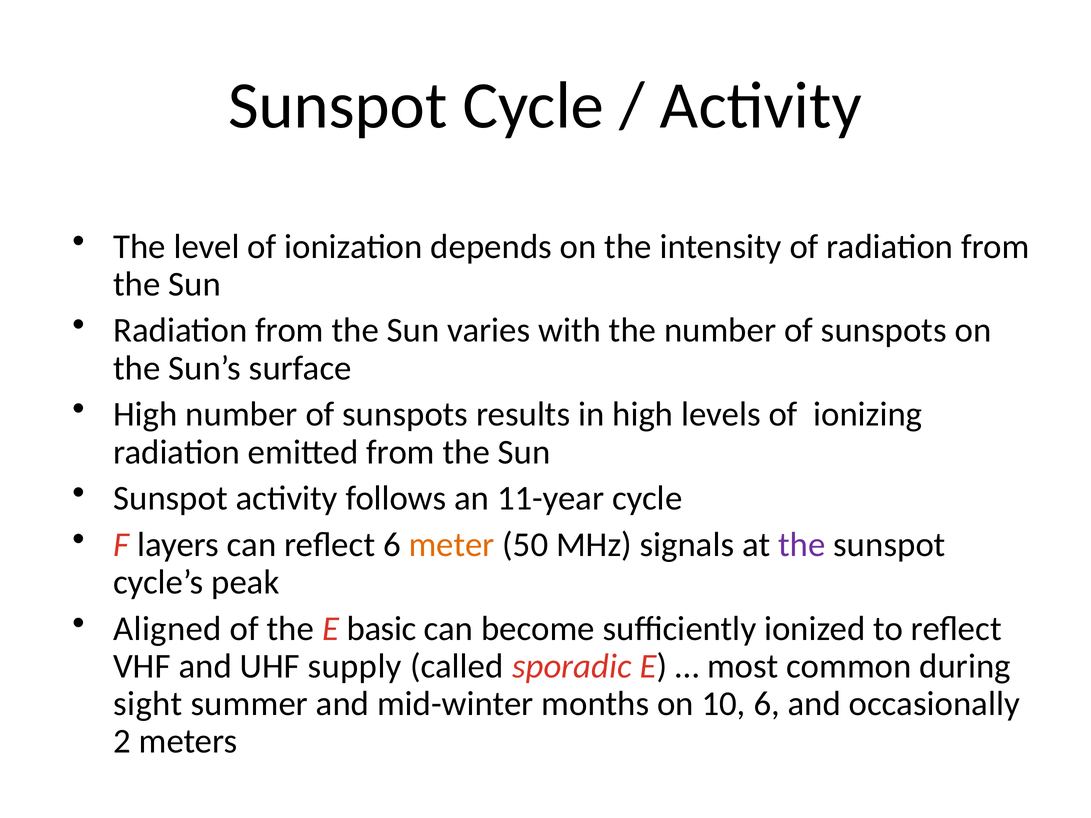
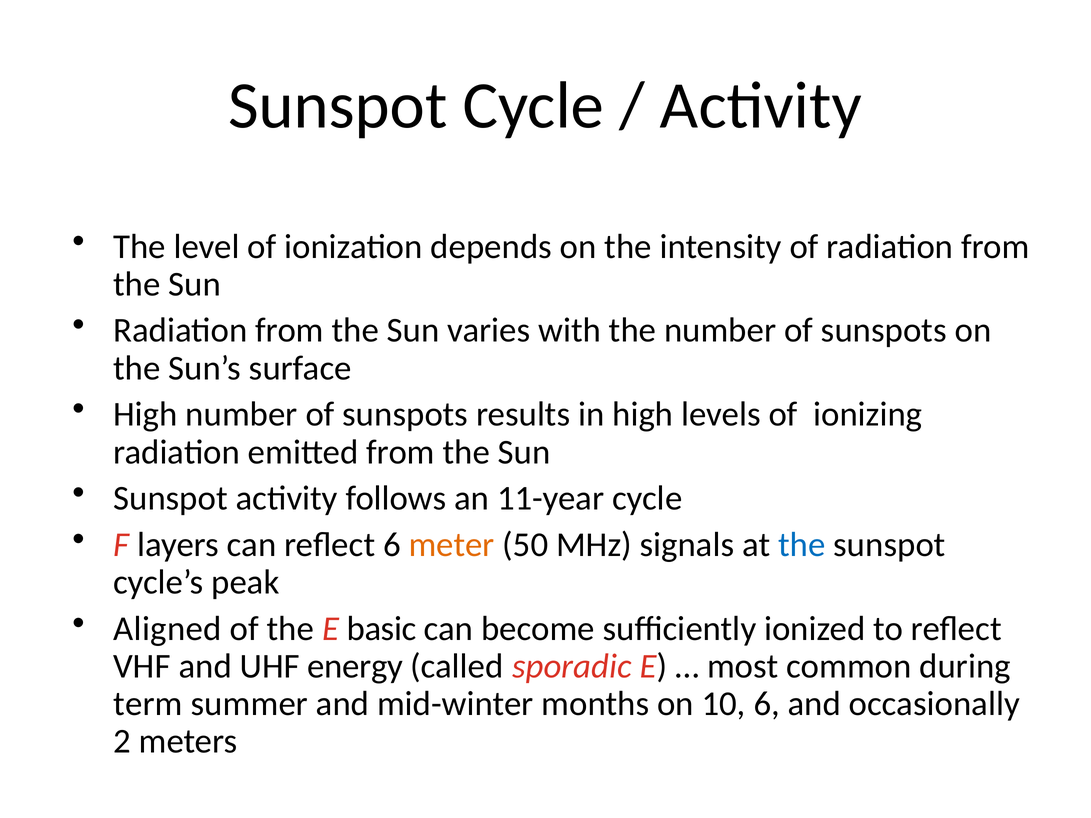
the colour: purple -> blue (802, 545)
supply: supply -> energy (355, 666)
sight: sight -> term (148, 704)
